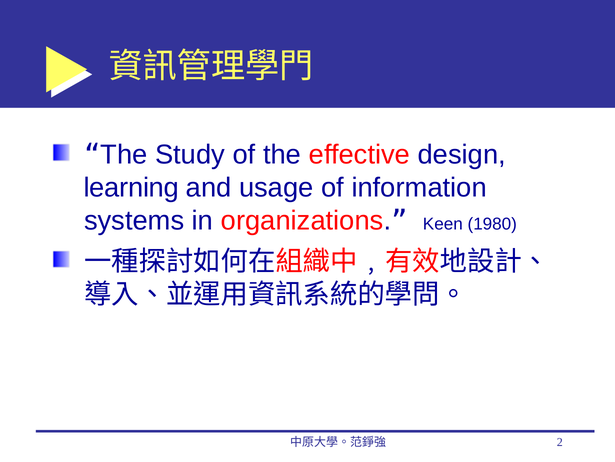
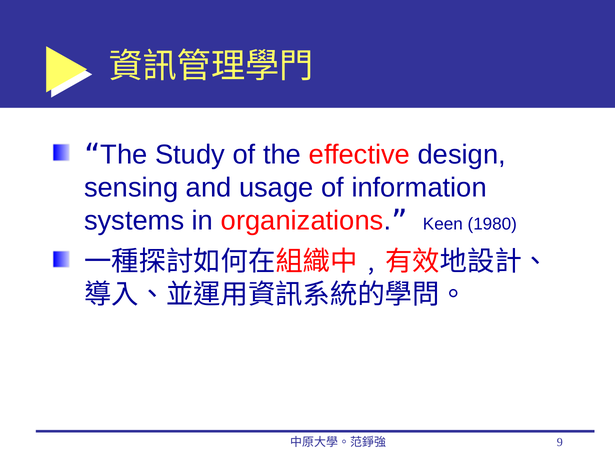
learning: learning -> sensing (131, 187)
2: 2 -> 9 (560, 442)
